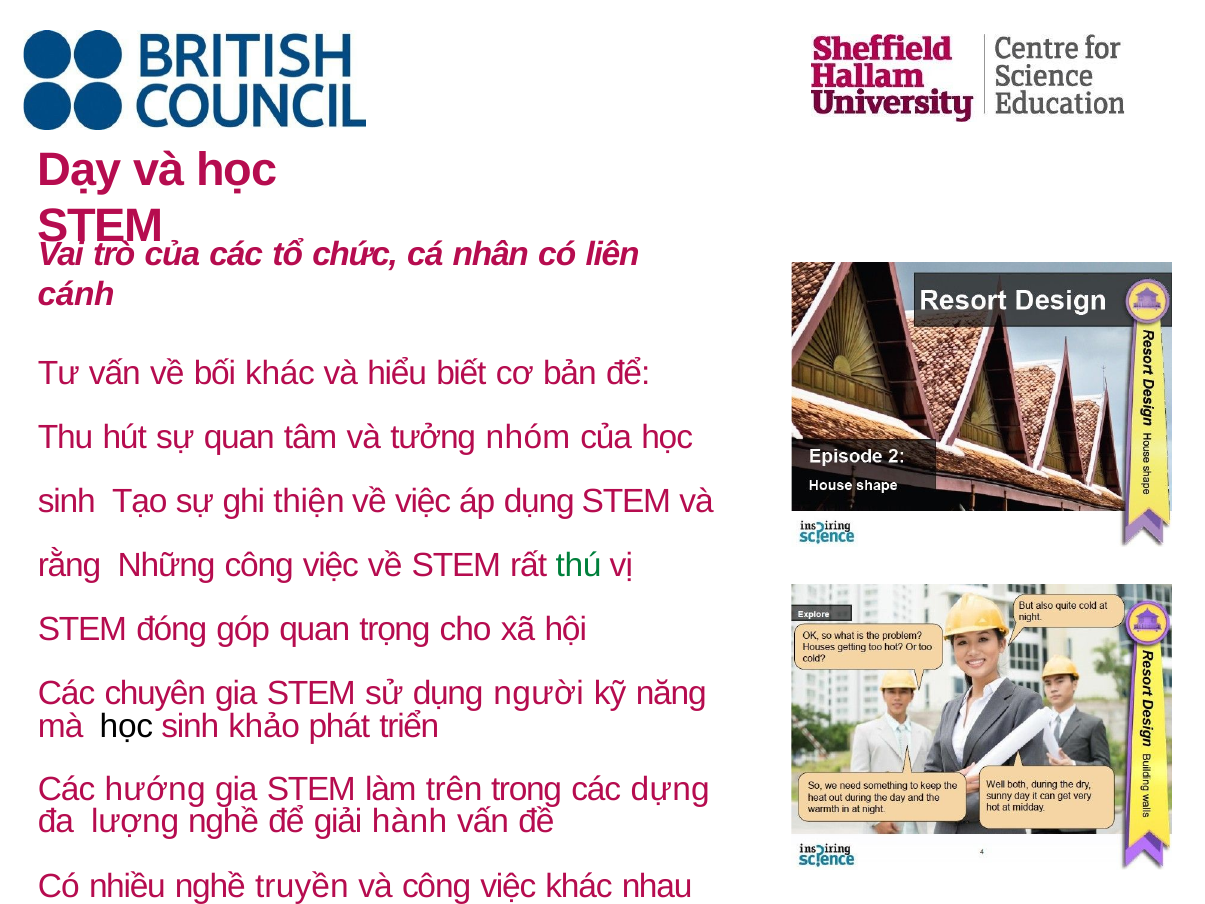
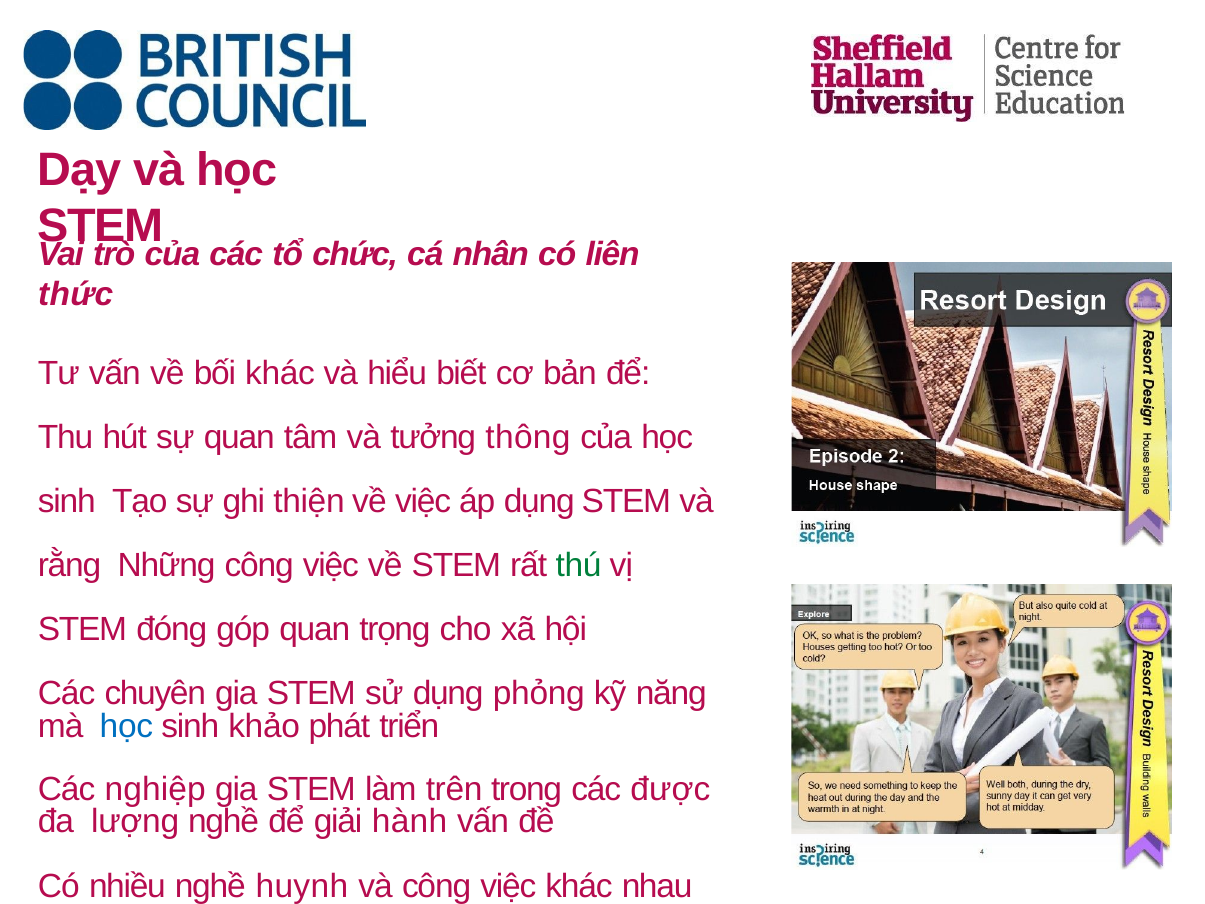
cánh: cánh -> thức (76, 294)
nhóm: nhóm -> thông (528, 437)
người: người -> phỏng (539, 694)
học colour: black -> blue (126, 726)
hướng: hướng -> nghiệp (155, 789)
dựng: dựng -> được (670, 789)
truyền: truyền -> huynh (302, 886)
